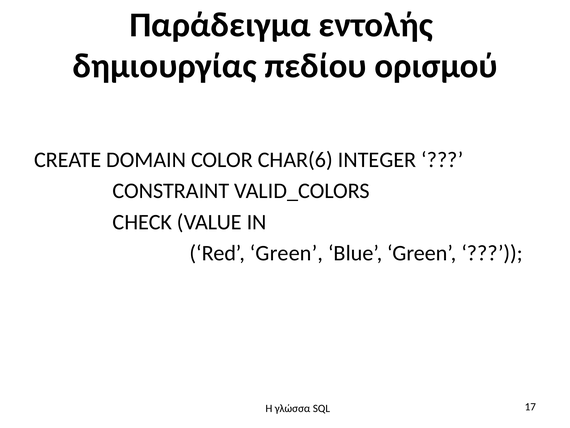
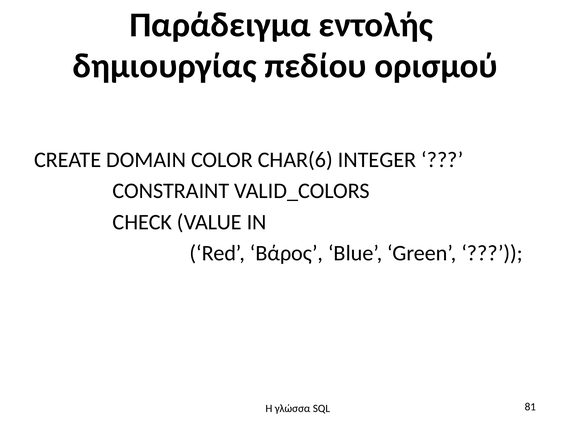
Red Green: Green -> Bάρος (286, 253)
17: 17 -> 81 (530, 406)
